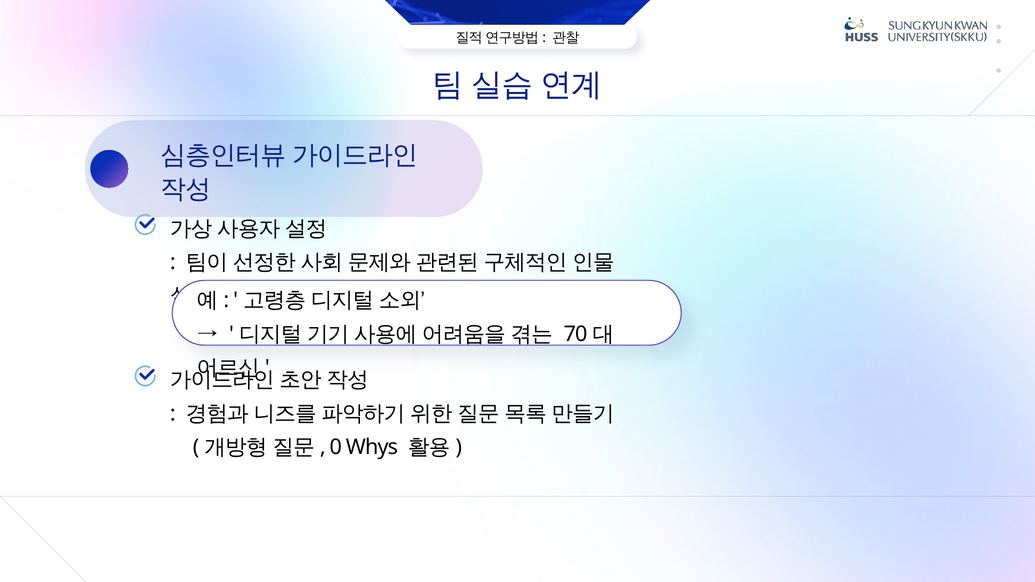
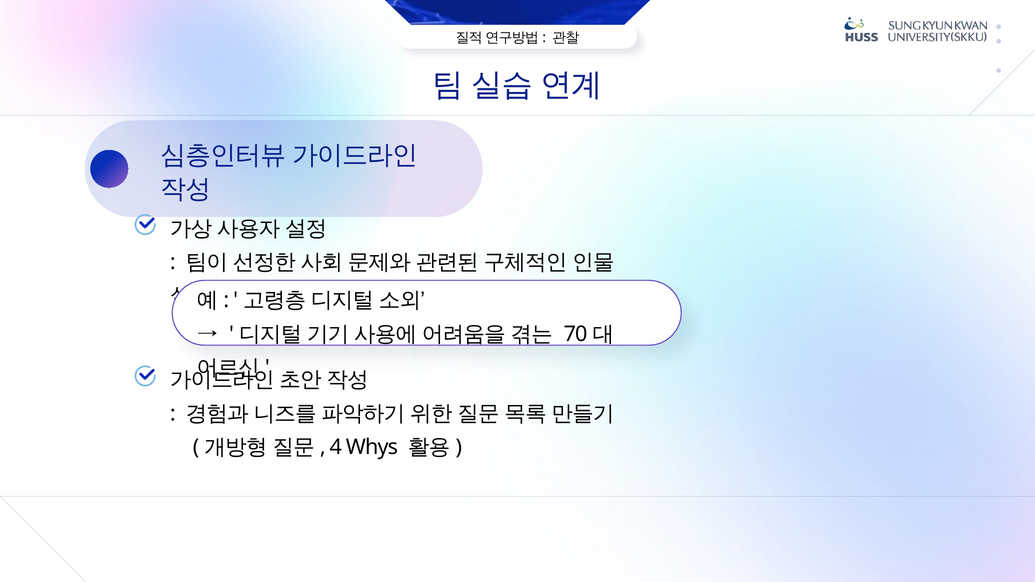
0: 0 -> 4 (336, 447)
